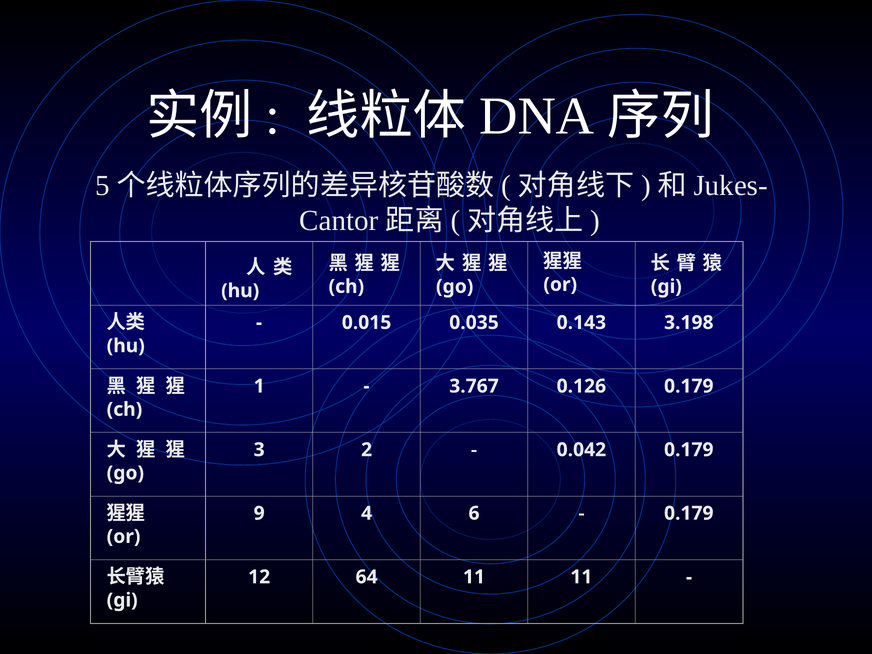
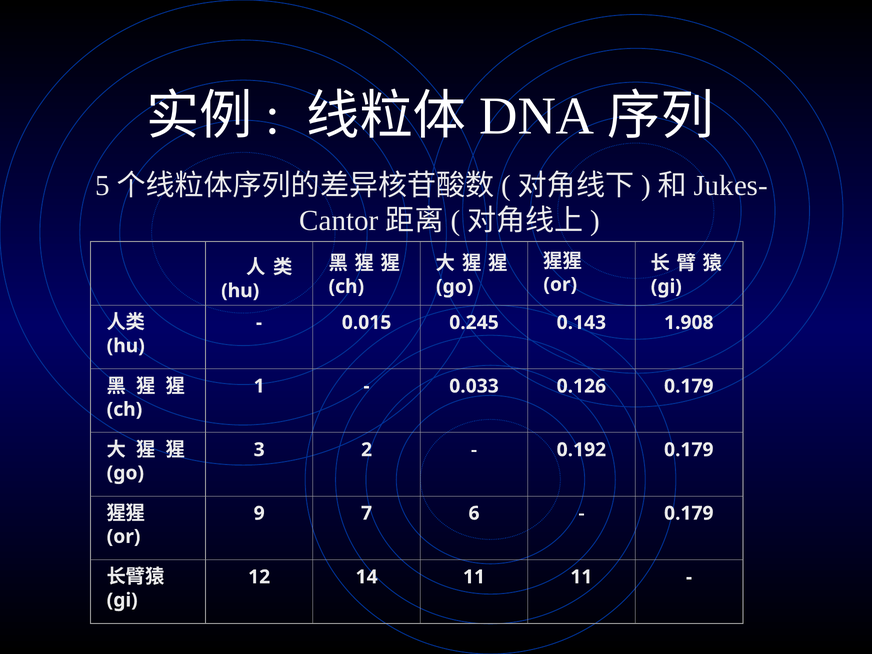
0.035: 0.035 -> 0.245 (474, 323)
3.198: 3.198 -> 1.908 (689, 323)
3.767: 3.767 -> 0.033 (474, 386)
0.042: 0.042 -> 0.192 (581, 450)
4: 4 -> 7 (367, 513)
64: 64 -> 14 (367, 577)
